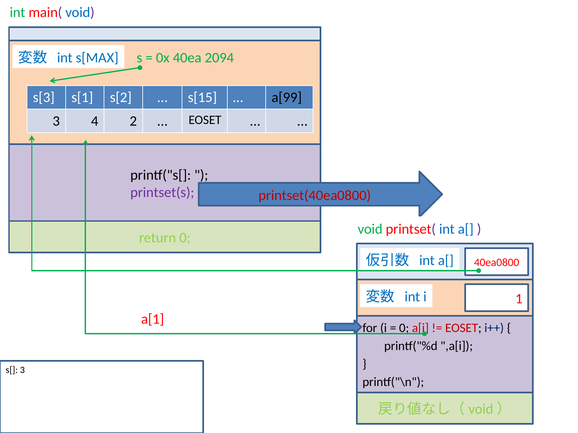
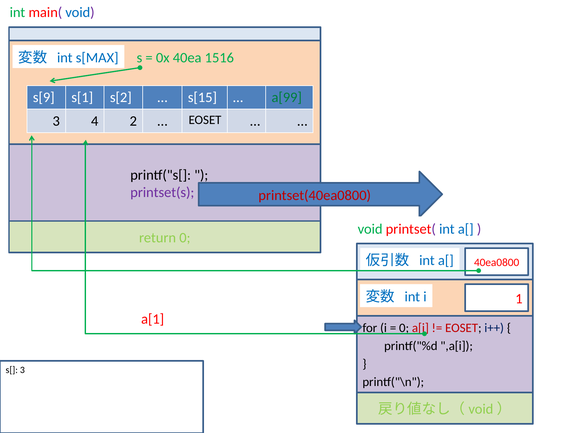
2094: 2094 -> 1516 (219, 58)
s[3: s[3 -> s[9 (44, 98)
a[99 colour: black -> green (287, 98)
